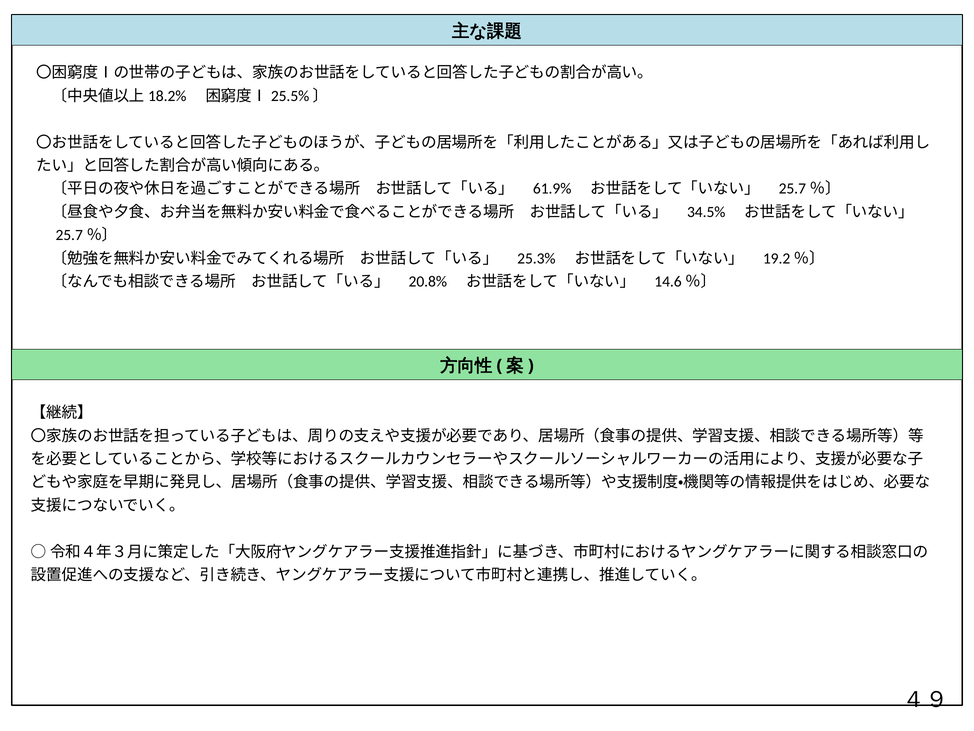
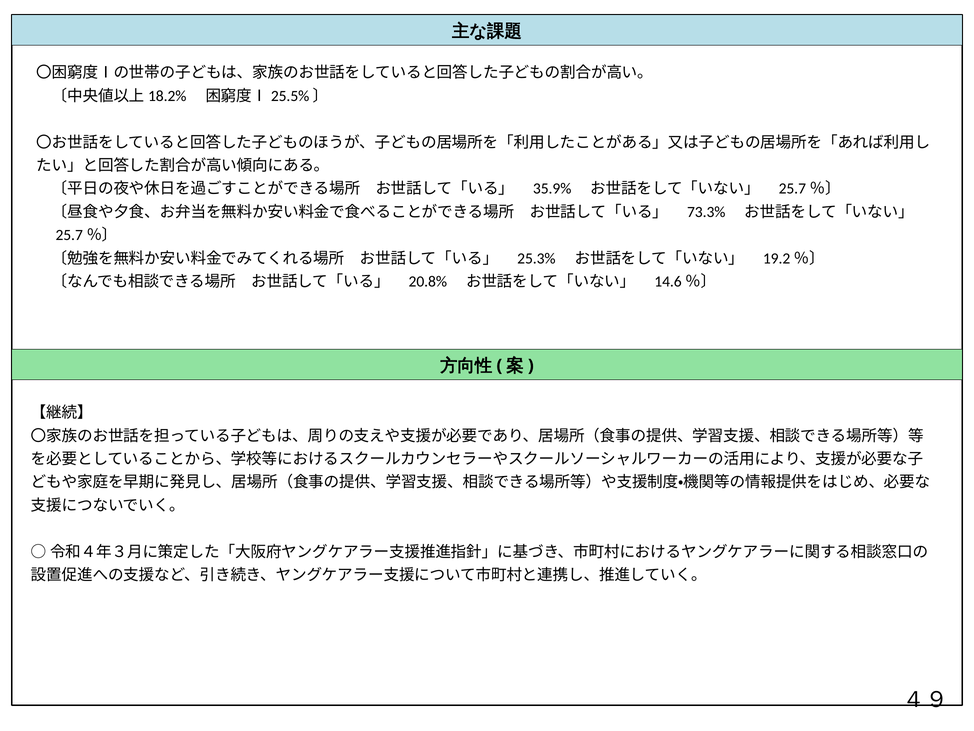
61.9%: 61.9% -> 35.9% (552, 189)
34.5%: 34.5% -> 73.3% (706, 212)
